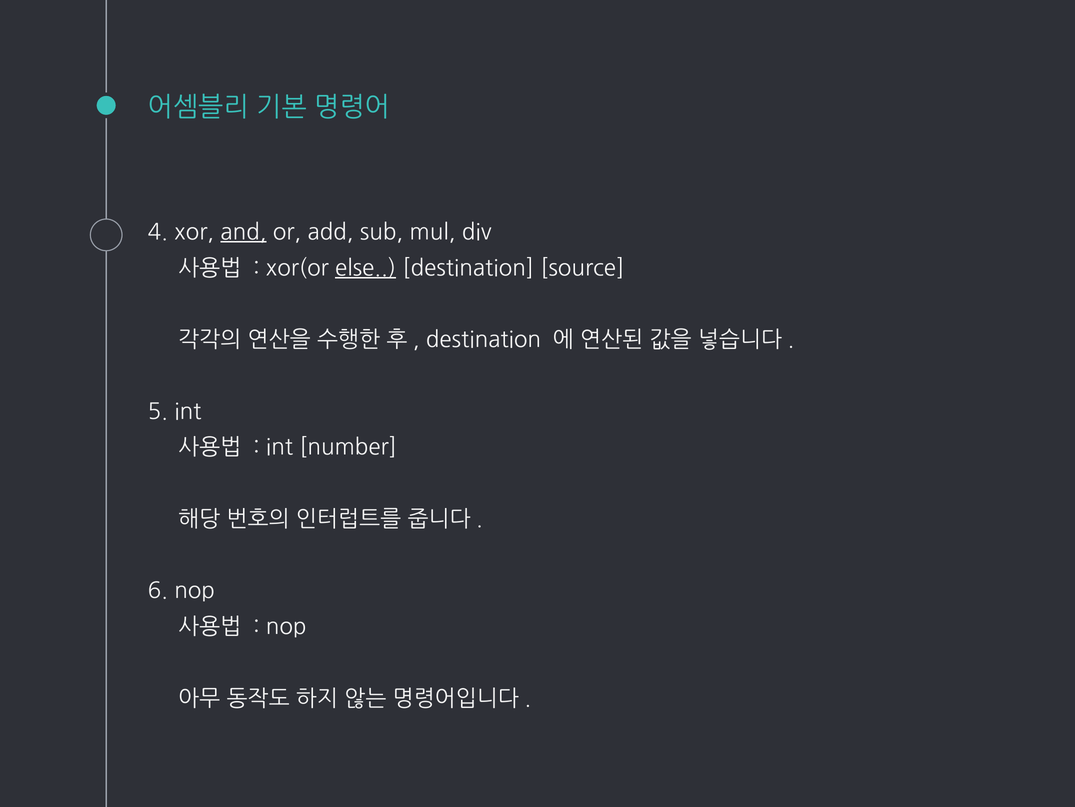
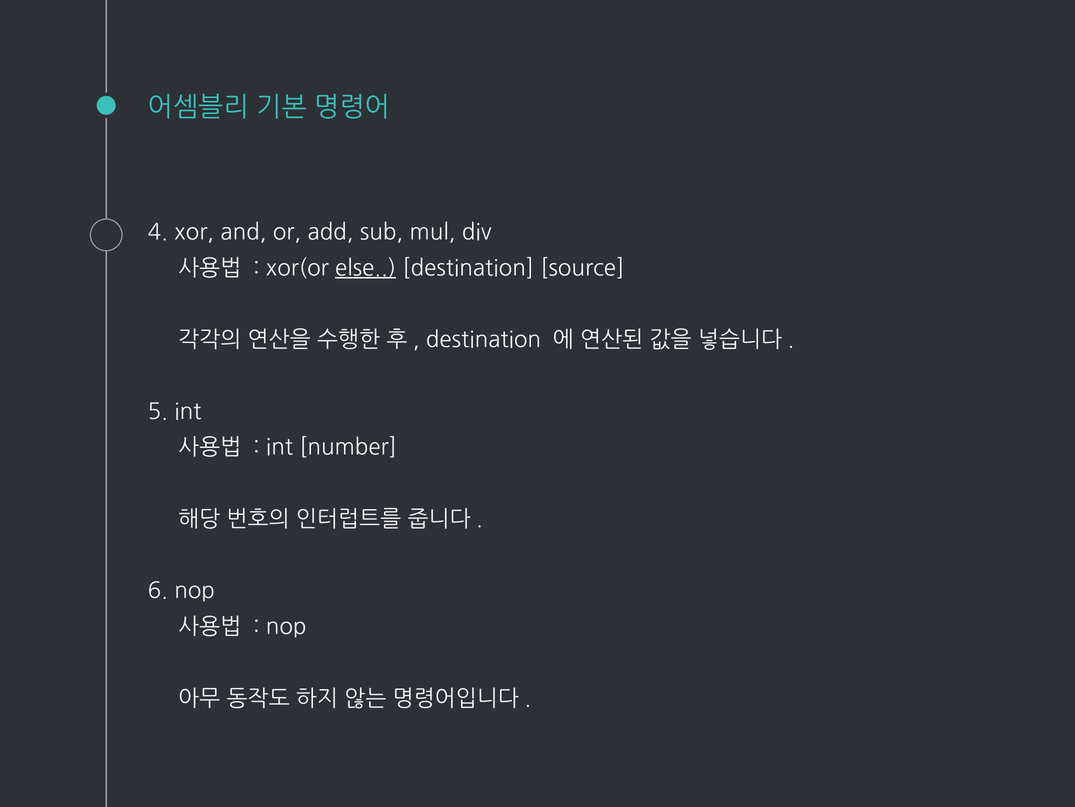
and underline: present -> none (243, 232)
